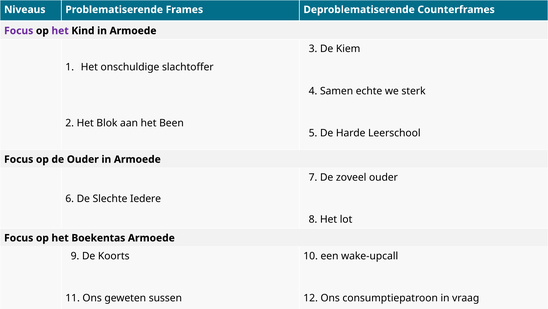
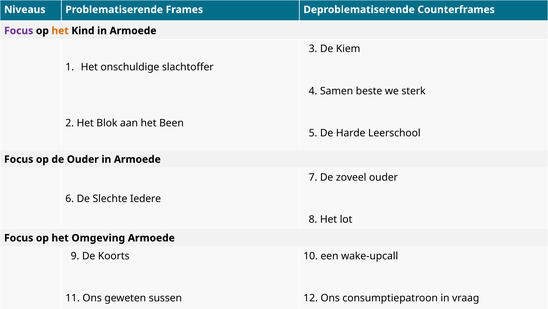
het colour: purple -> orange (60, 31)
echte: echte -> beste (369, 91)
Boekentas: Boekentas -> Omgeving (98, 237)
